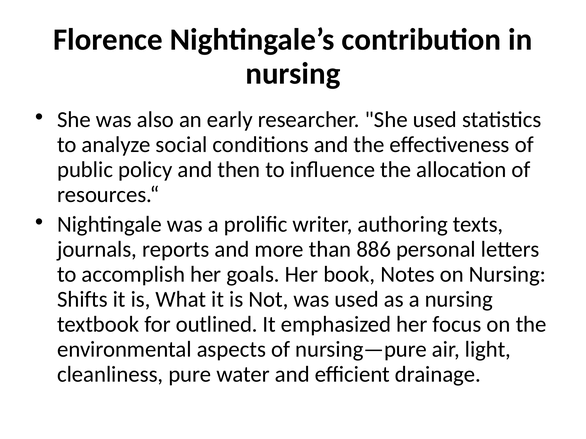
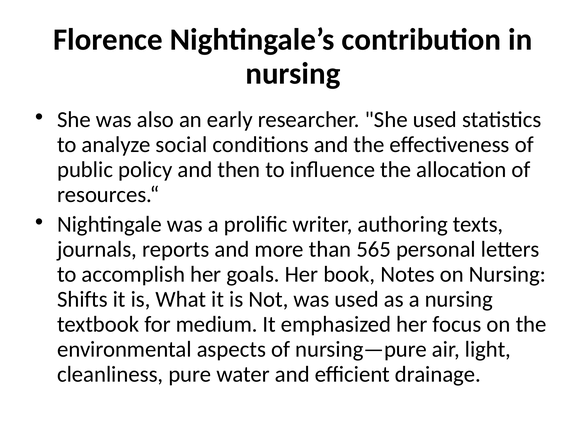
886: 886 -> 565 (374, 250)
outlined: outlined -> medium (217, 325)
